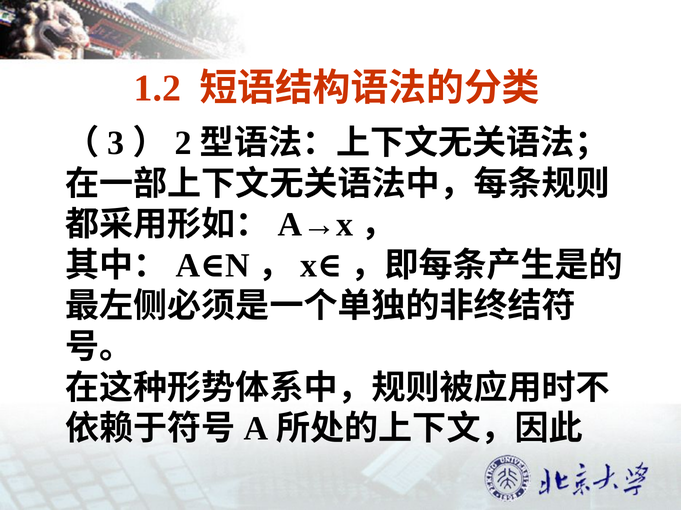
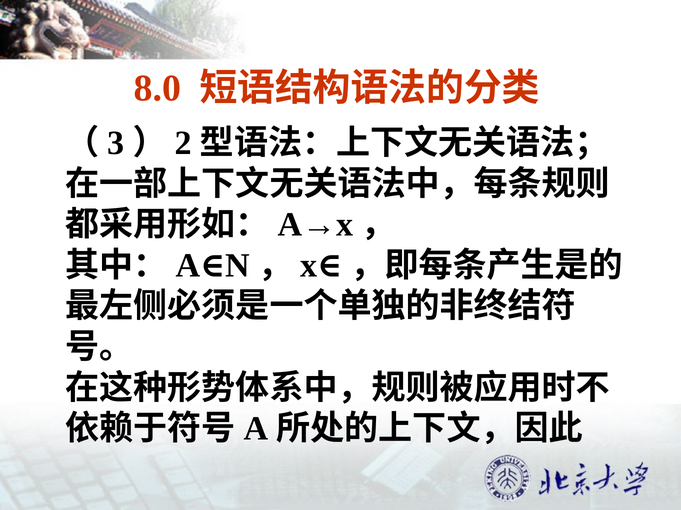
1.2: 1.2 -> 8.0 (157, 88)
